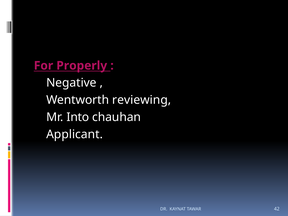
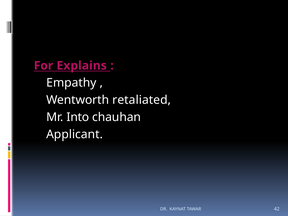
Properly: Properly -> Explains (82, 66)
Negative: Negative -> Empathy (71, 83)
reviewing: reviewing -> retaliated (142, 100)
